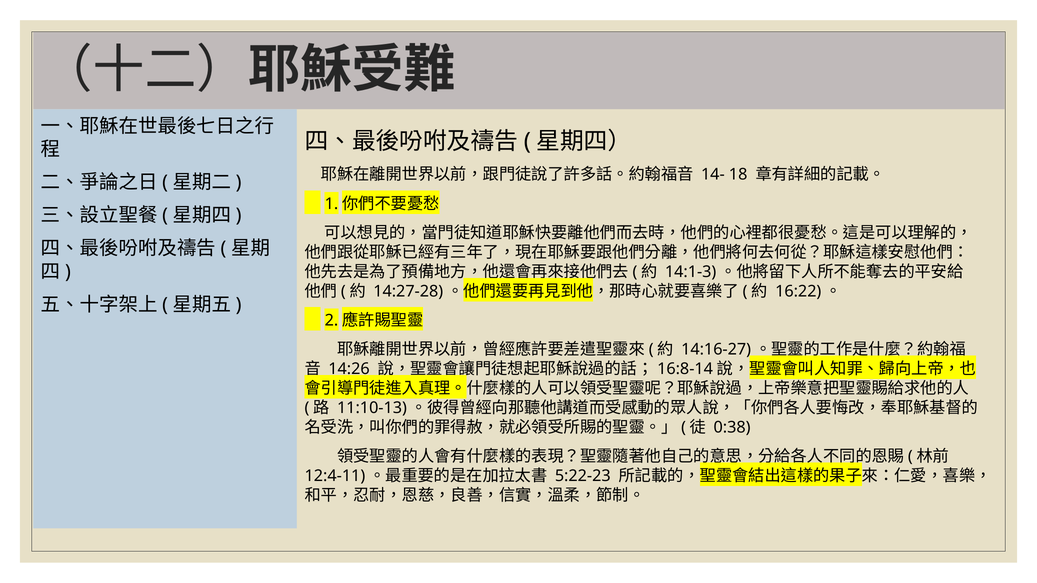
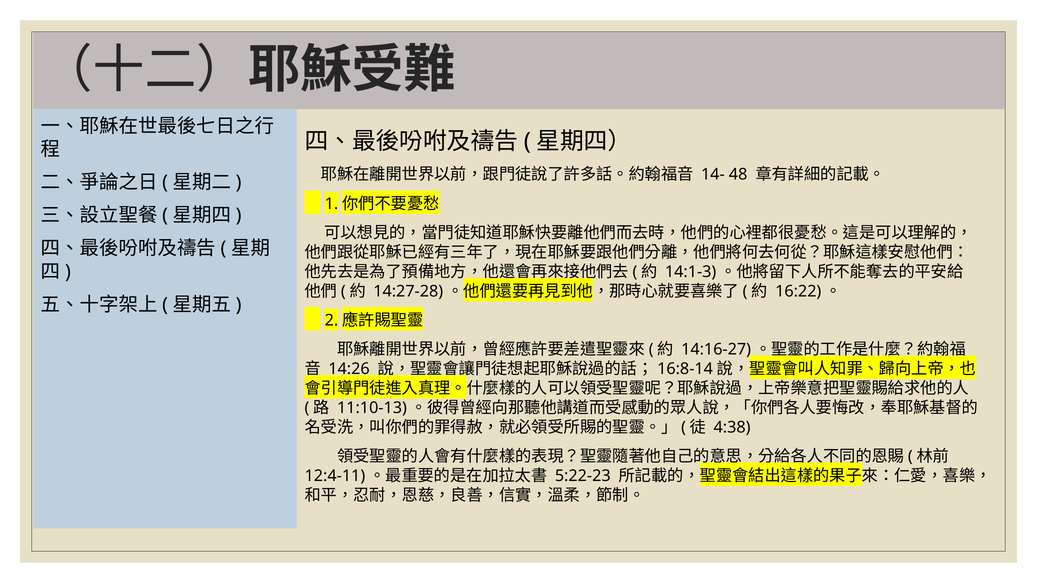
18: 18 -> 48 (738, 175)
0:38: 0:38 -> 4:38 (732, 428)
